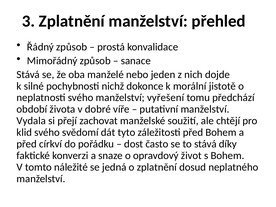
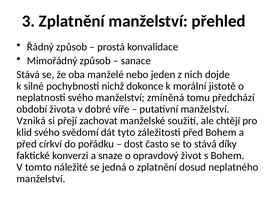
vyřešení: vyřešení -> zmíněná (166, 98)
Vydala: Vydala -> Vzniká (31, 121)
